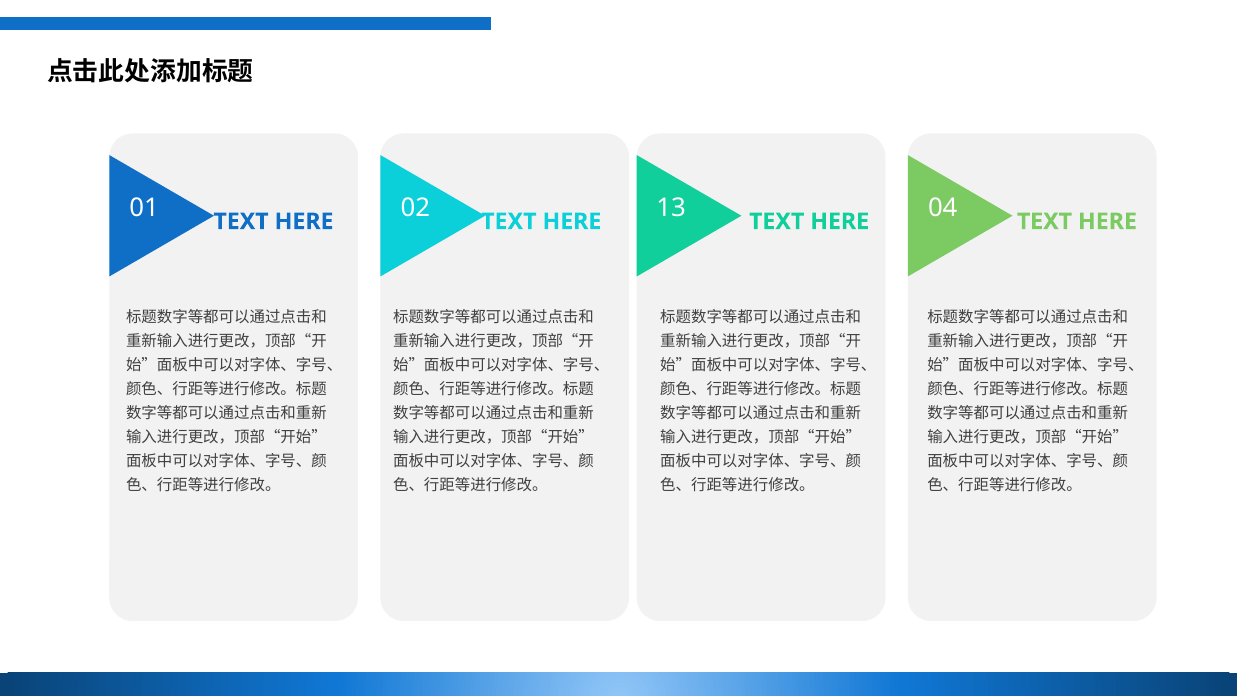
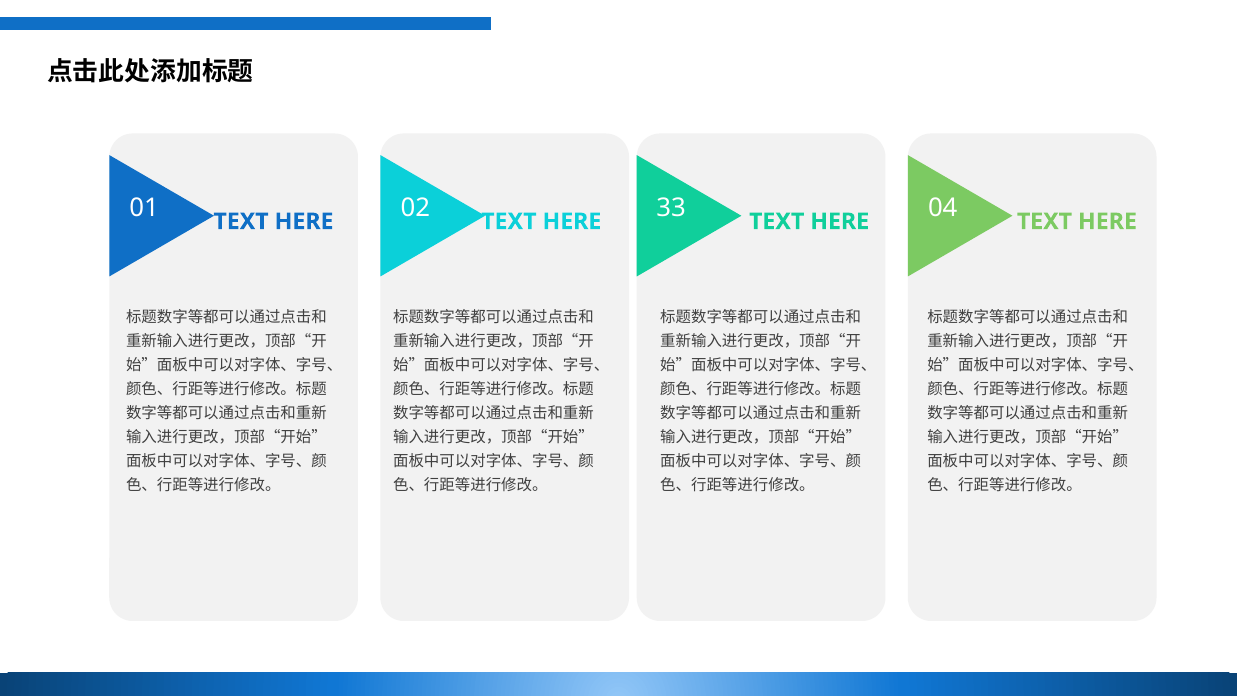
13: 13 -> 33 (671, 208)
